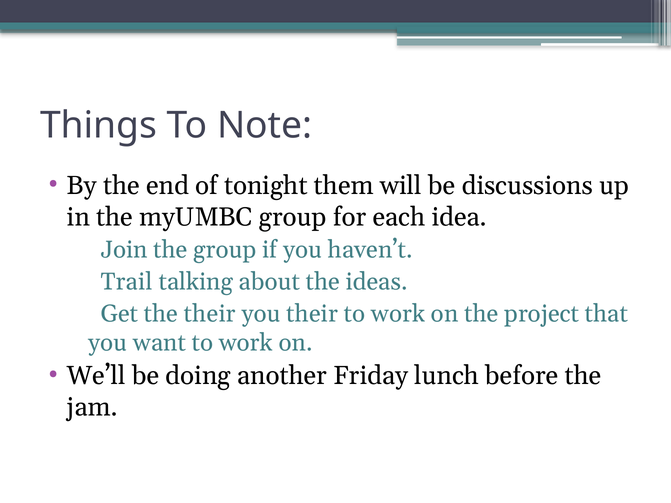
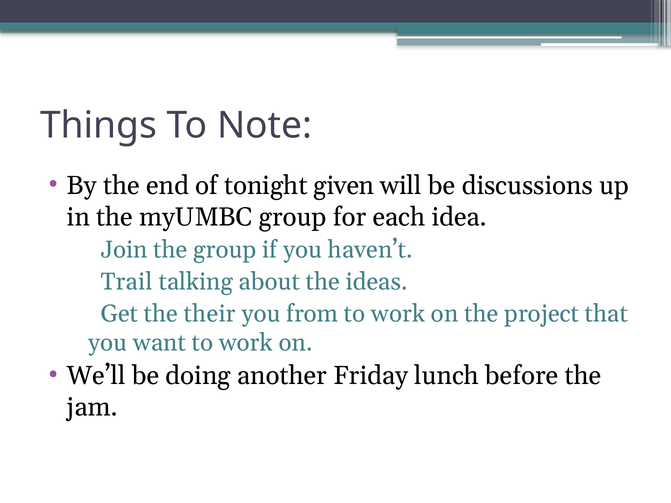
them: them -> given (344, 186)
you their: their -> from (312, 314)
